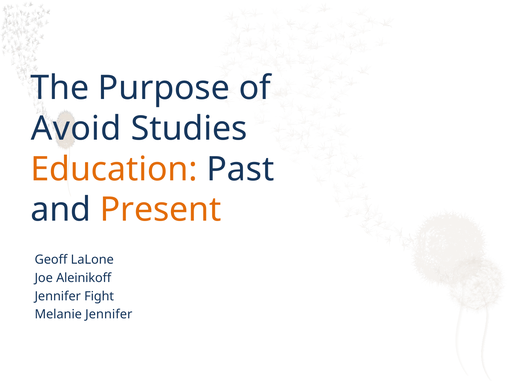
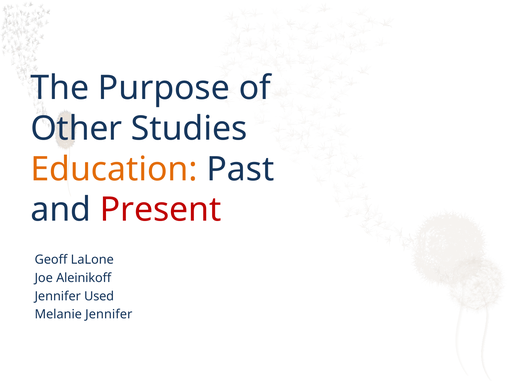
Avoid: Avoid -> Other (76, 129)
Present colour: orange -> red (161, 210)
Fight: Fight -> Used (99, 296)
